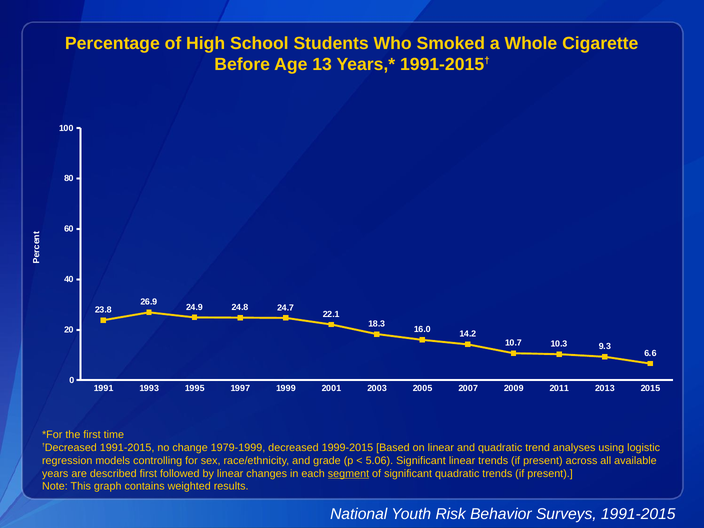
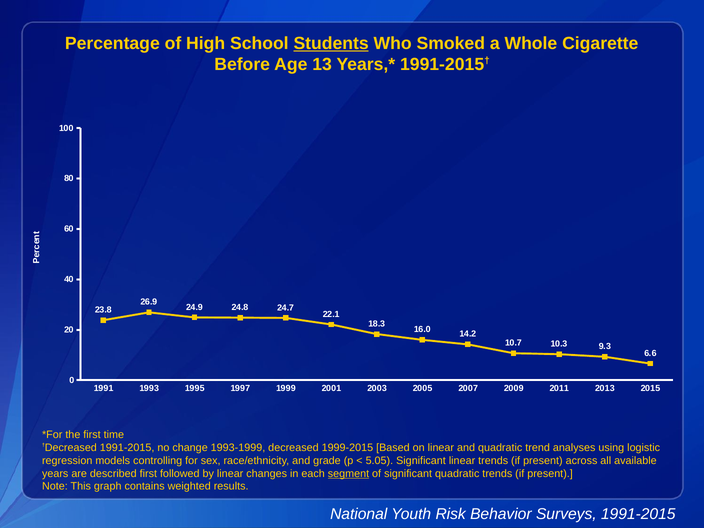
Students underline: none -> present (331, 43)
1979-1999: 1979-1999 -> 1993-1999 (238, 448)
5.06: 5.06 -> 5.05 (379, 461)
